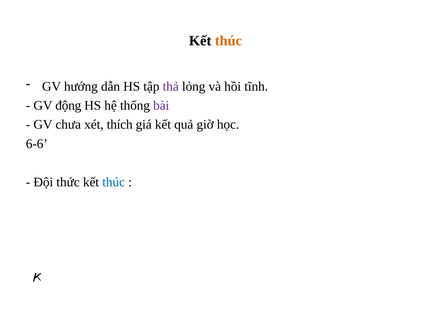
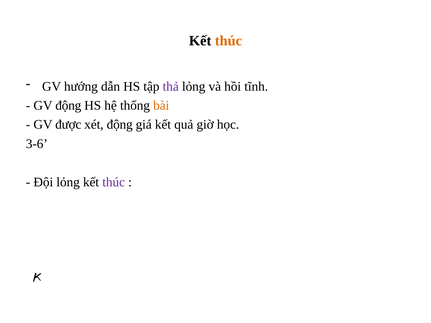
bài colour: purple -> orange (161, 106)
chưa: chưa -> được (68, 125)
xét thích: thích -> động (120, 125)
6-6: 6-6 -> 3-6 (37, 144)
Đội thức: thức -> lỏng (68, 182)
thúc colour: blue -> purple (114, 182)
